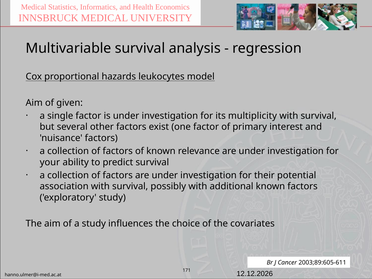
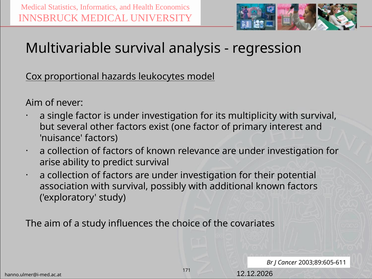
given: given -> never (70, 103)
your: your -> arise (50, 162)
